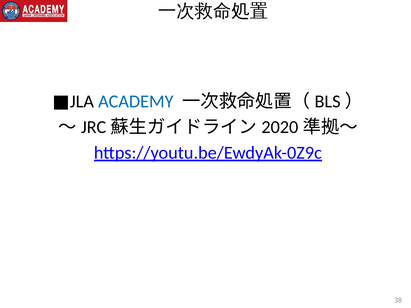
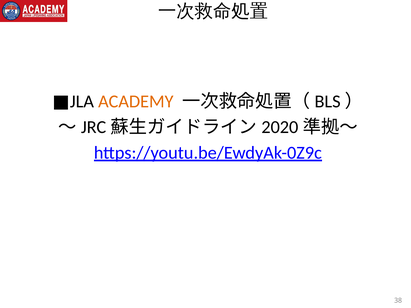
ACADEMY colour: blue -> orange (136, 102)
